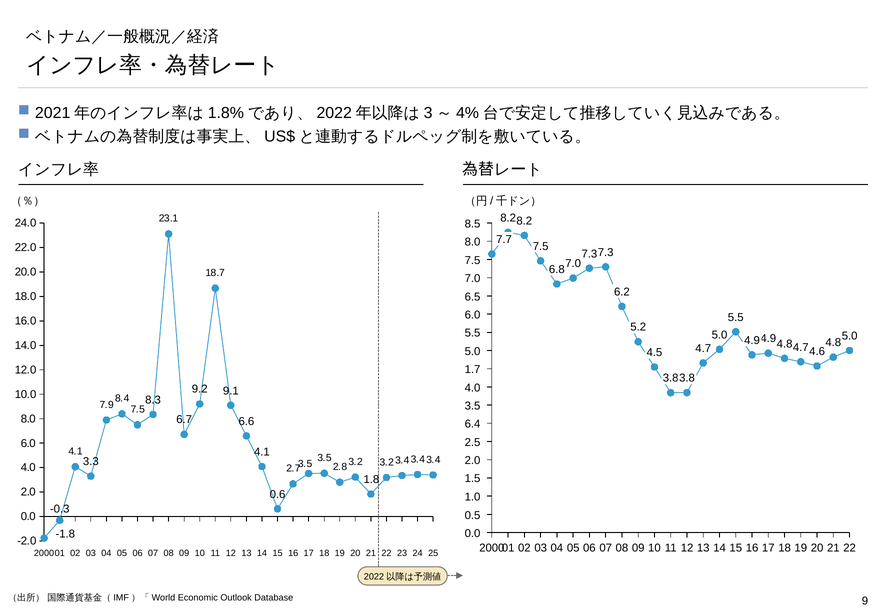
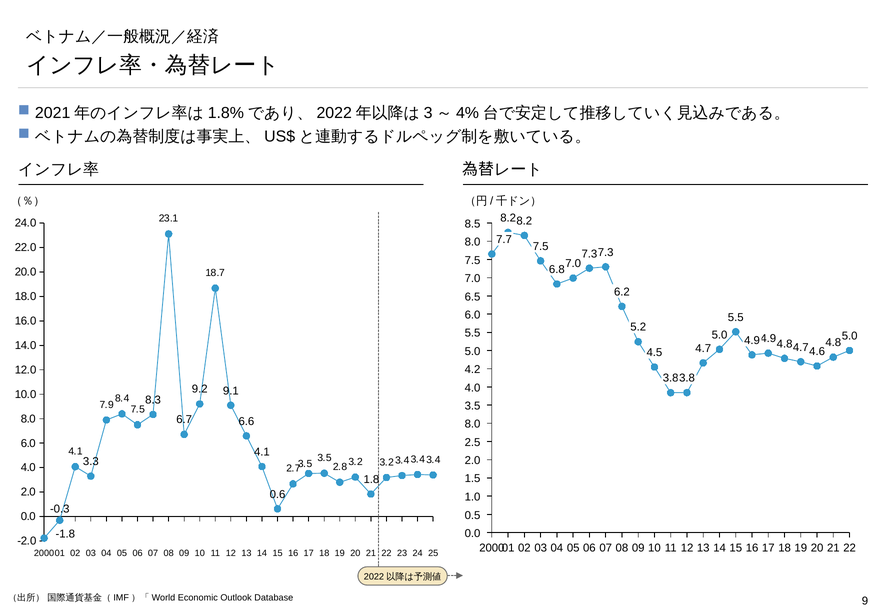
1.7: 1.7 -> 4.2 (473, 369)
6.4: 6.4 -> 8.0 (473, 424)
